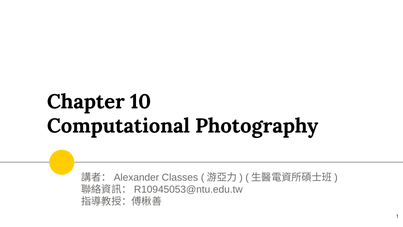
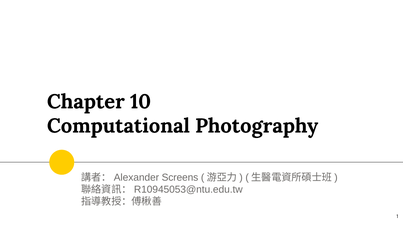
Classes: Classes -> Screens (180, 177)
